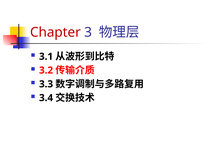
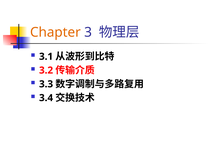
Chapter colour: red -> orange (55, 32)
